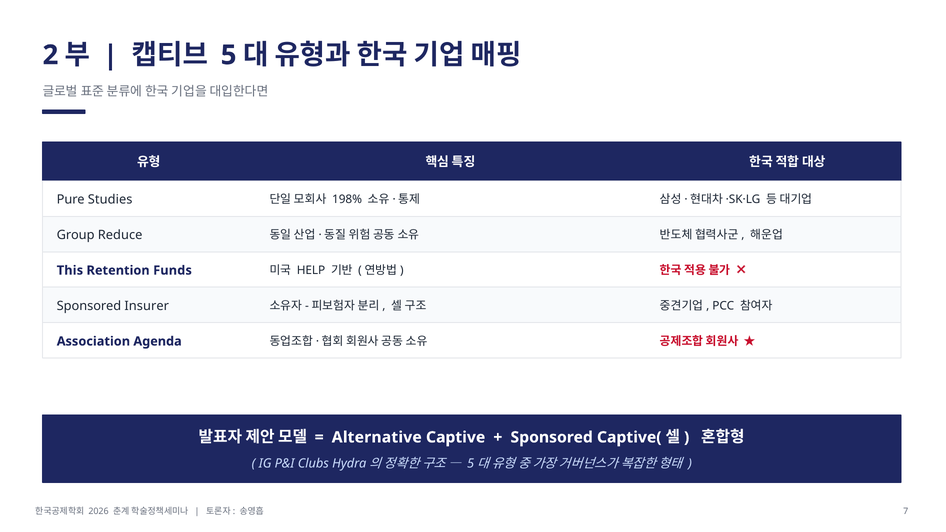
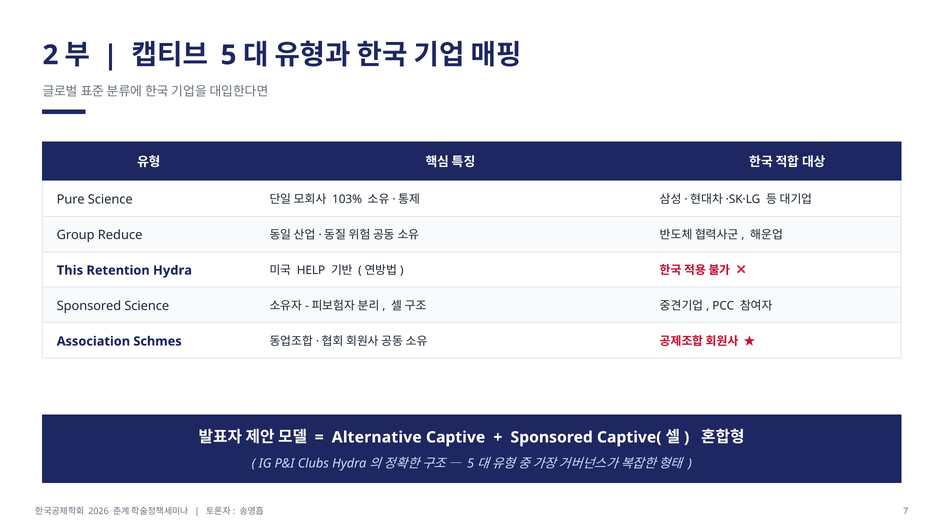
Pure Studies: Studies -> Science (110, 200)
198%: 198% -> 103% (347, 199)
Funds: Funds -> Hydra (173, 270)
Sponsored Insurer: Insurer -> Science (147, 306)
Agenda: Agenda -> Schmes (158, 341)
